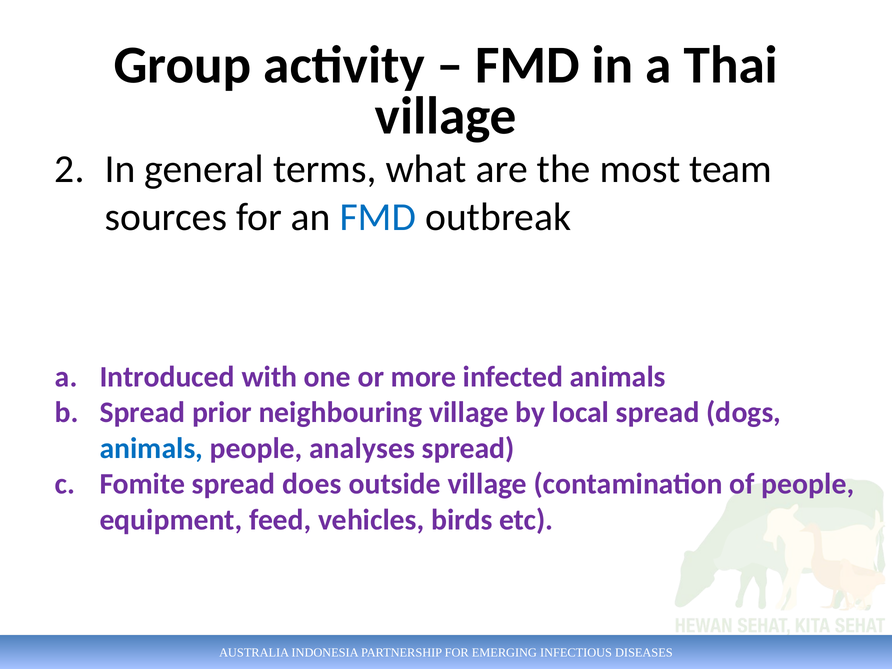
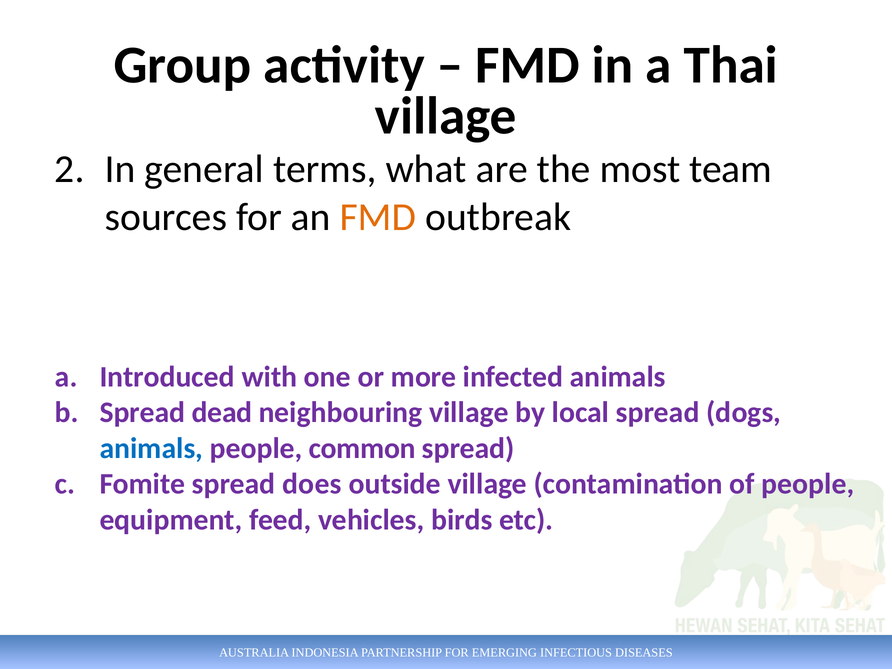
FMD colour: blue -> orange (378, 217)
prior: prior -> dead (222, 413)
analyses: analyses -> common (362, 448)
